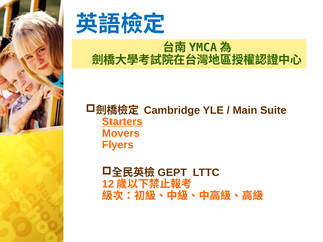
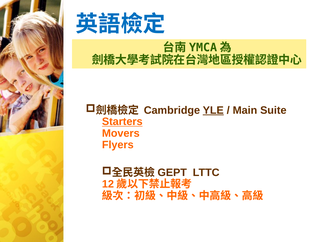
YLE underline: none -> present (213, 110)
